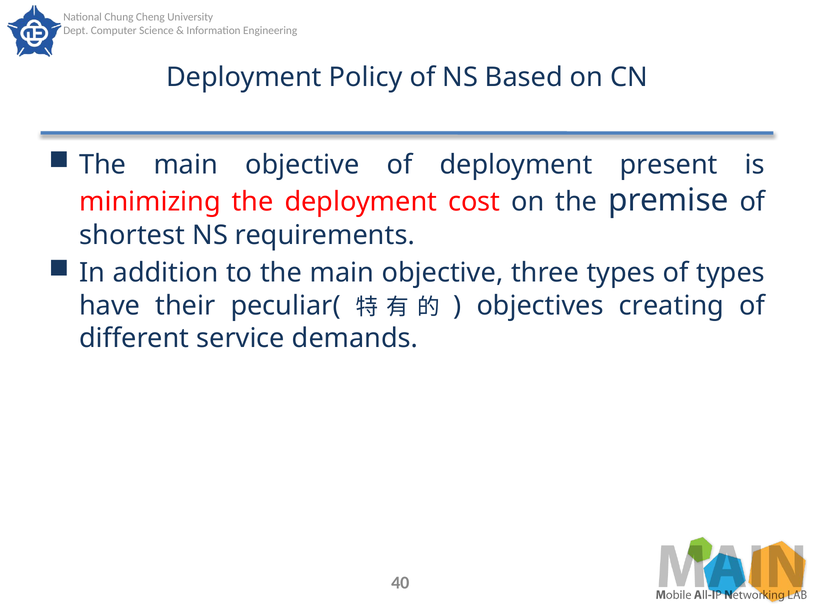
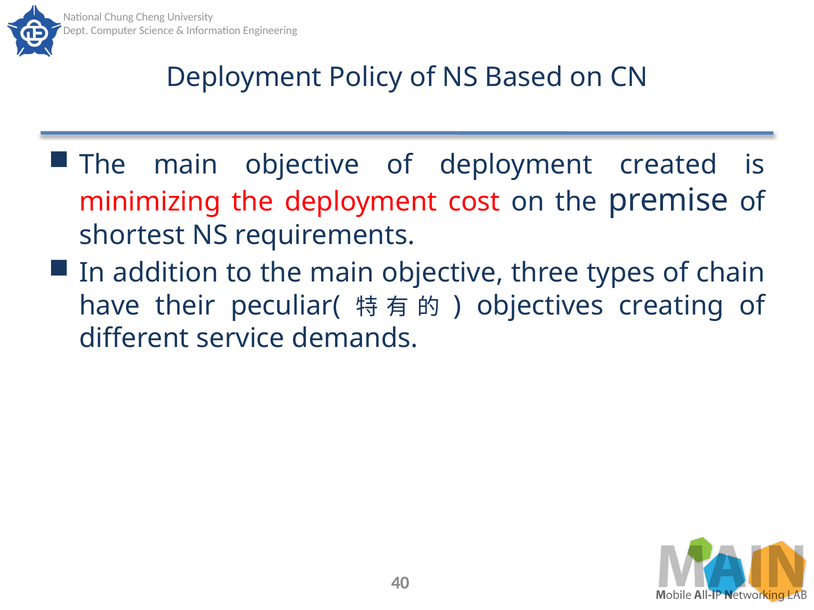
present: present -> created (669, 165)
of types: types -> chain (731, 273)
